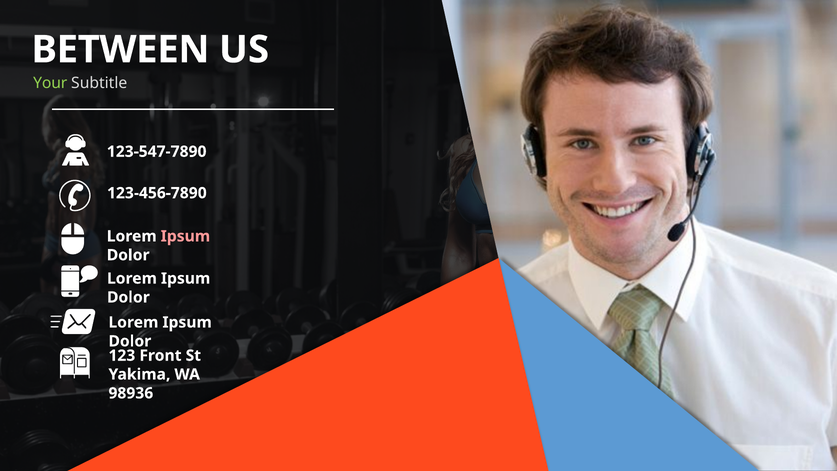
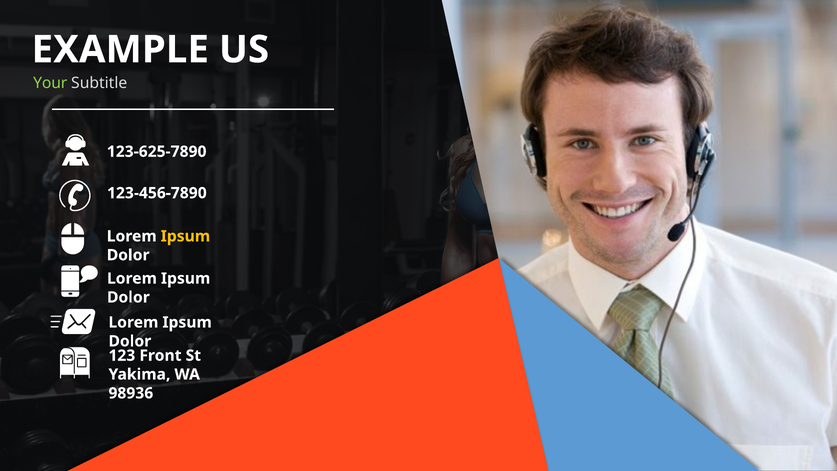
BETWEEN: BETWEEN -> EXAMPLE (120, 50)
123-547-7890: 123-547-7890 -> 123-625-7890 (157, 152)
Ipsum colour: pink -> yellow (185, 236)
